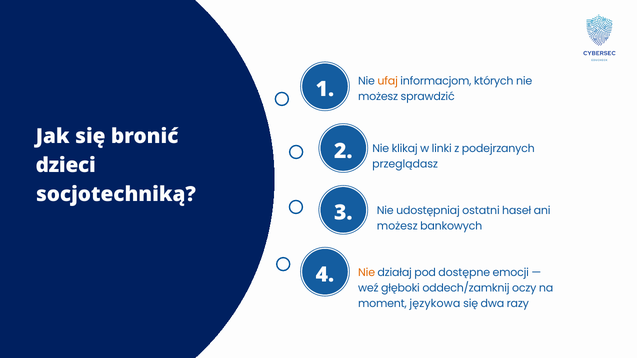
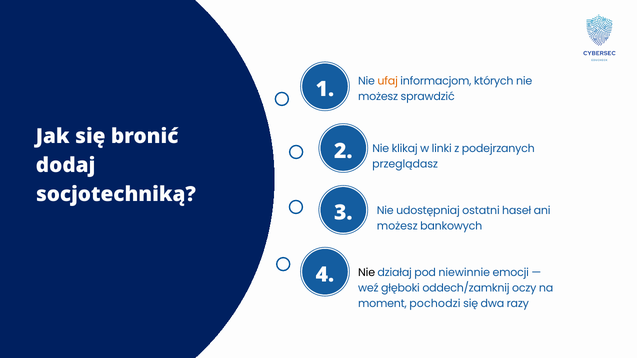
dzieci: dzieci -> dodaj (66, 165)
Nie colour: orange -> black (367, 273)
dostępne: dostępne -> niewinnie (464, 273)
językowa: językowa -> pochodzi (435, 304)
